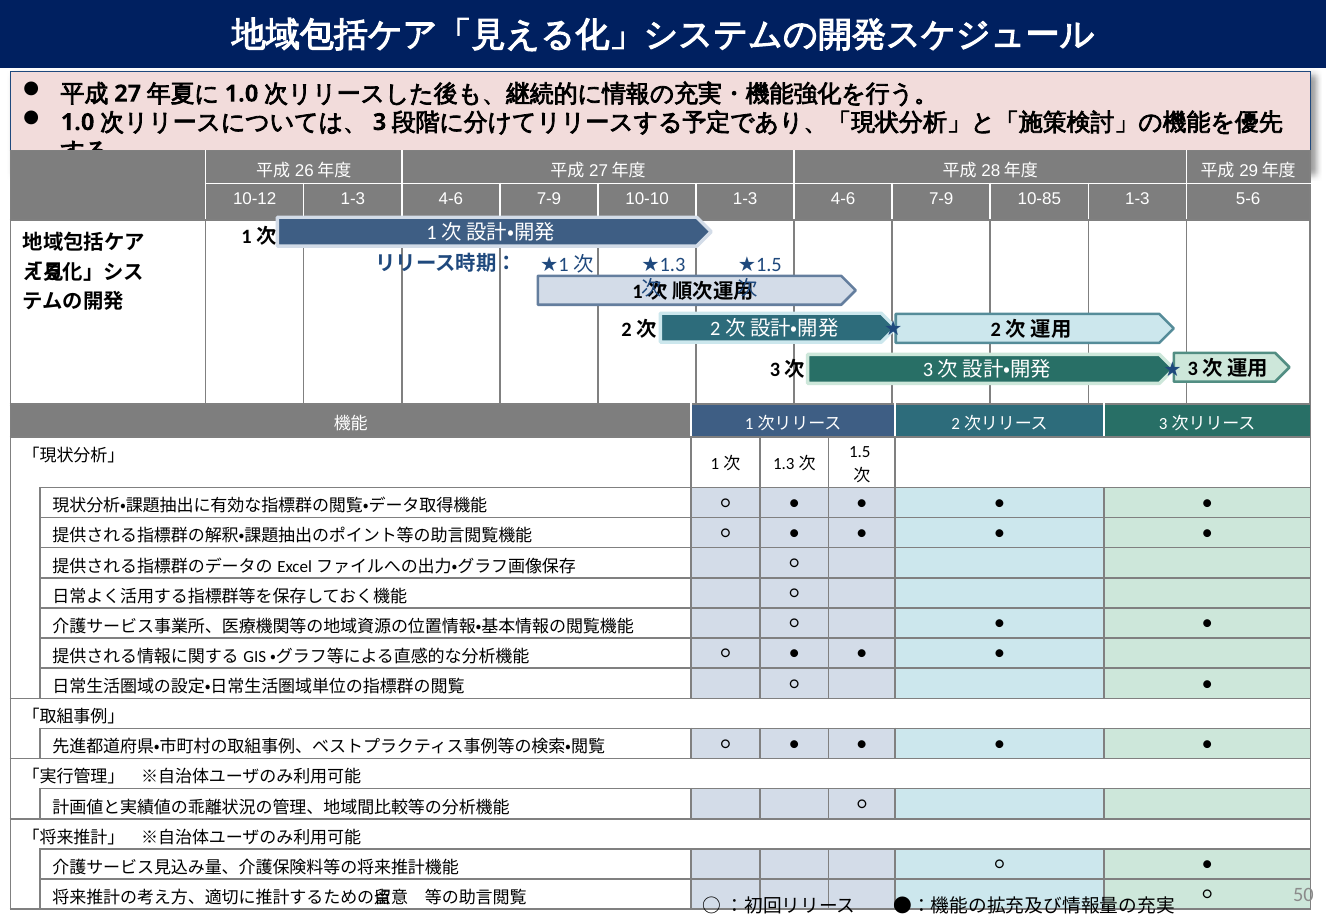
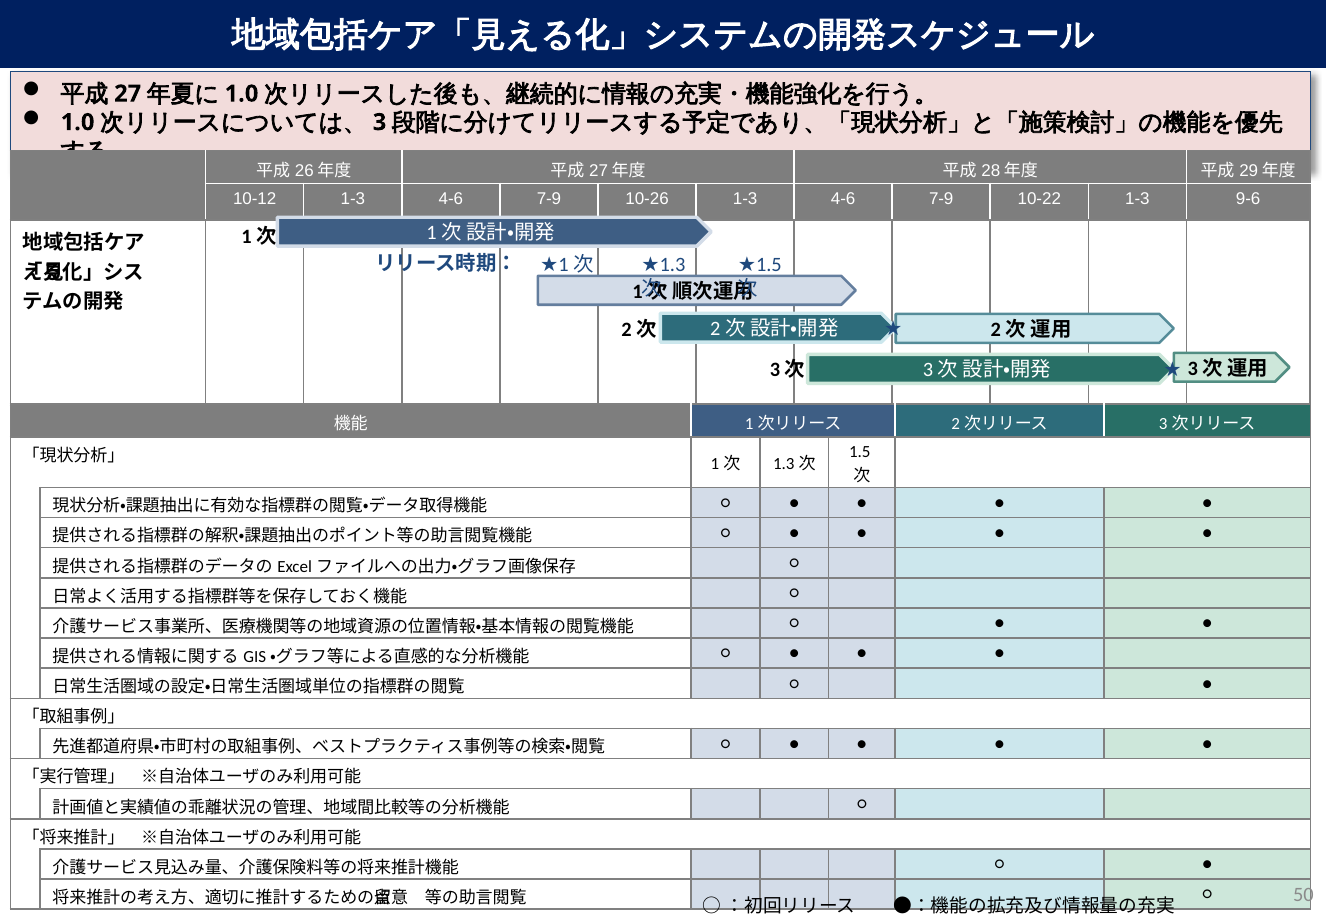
10-10: 10-10 -> 10-26 (647, 199)
10-85: 10-85 -> 10-22 (1039, 199)
5-6: 5-6 -> 9-6 (1248, 199)
